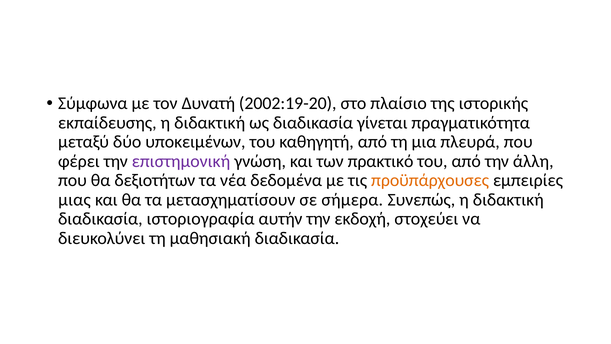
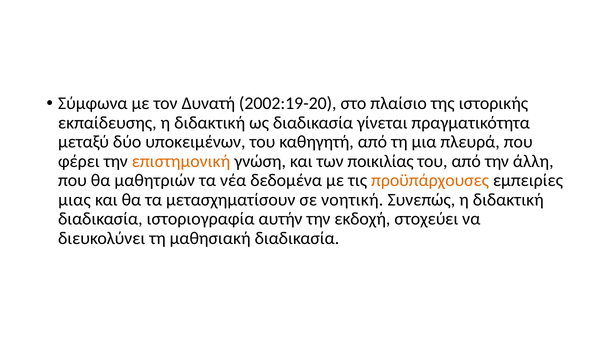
επιστημονική colour: purple -> orange (181, 161)
πρακτικό: πρακτικό -> ποικιλίας (381, 161)
δεξιοτήτων: δεξιοτήτων -> μαθητριών (155, 180)
σήμερα: σήμερα -> νοητική (352, 200)
